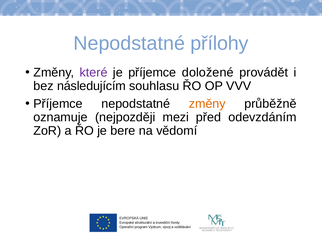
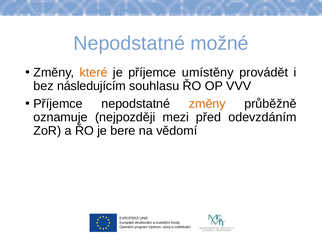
přílohy: přílohy -> možné (219, 44)
které colour: purple -> orange (94, 73)
doložené: doložené -> umístěny (208, 73)
